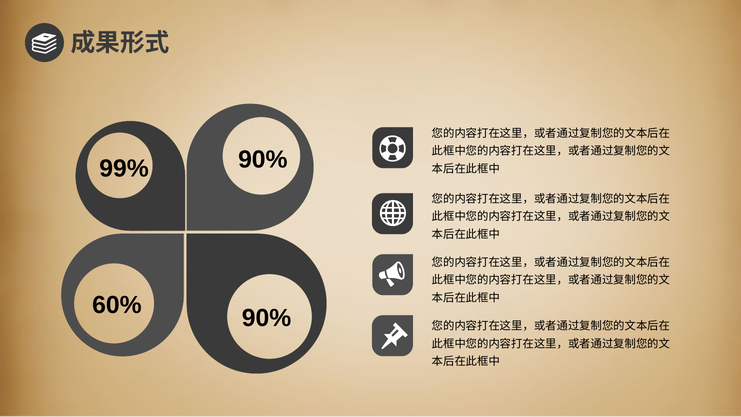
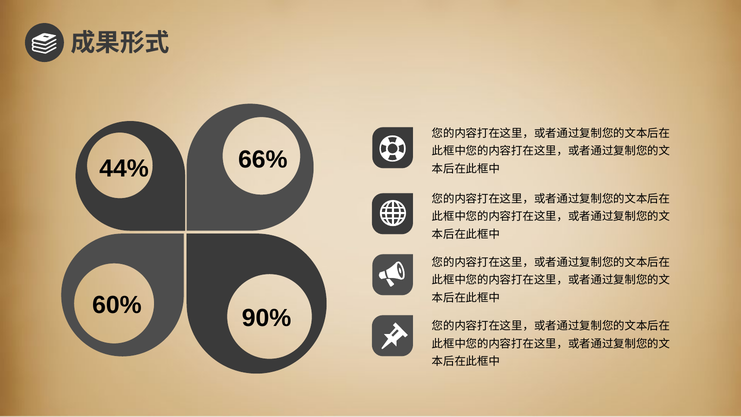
90%: 90% -> 66% (263, 160)
99%: 99% -> 44% (124, 169)
